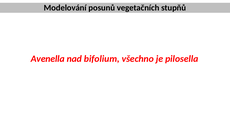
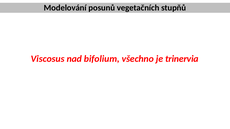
Avenella: Avenella -> Viscosus (48, 59)
pilosella: pilosella -> trinervia (182, 59)
